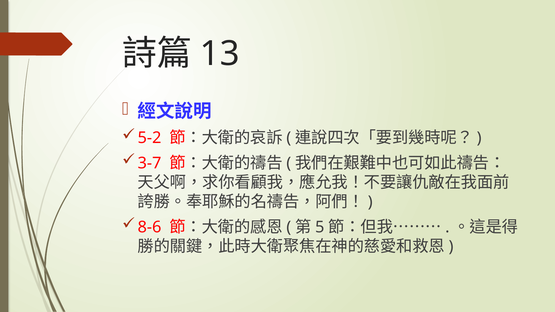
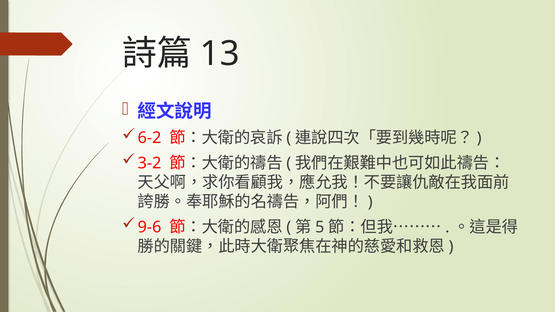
5-2: 5-2 -> 6-2 (149, 138)
3-7: 3-7 -> 3-2 (149, 163)
8-6: 8-6 -> 9-6 (149, 227)
